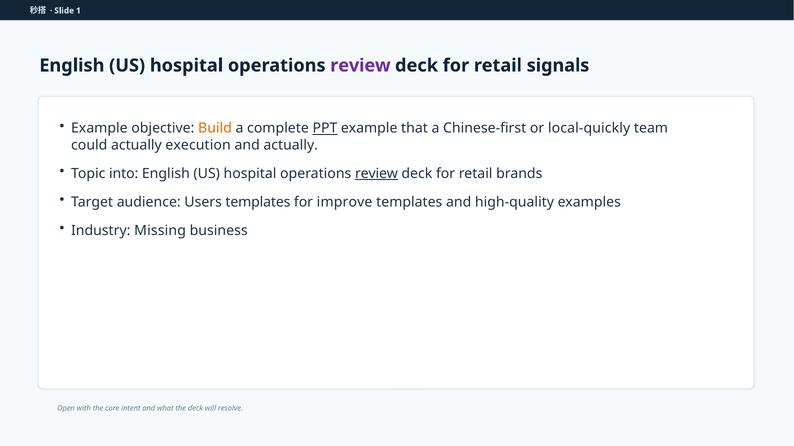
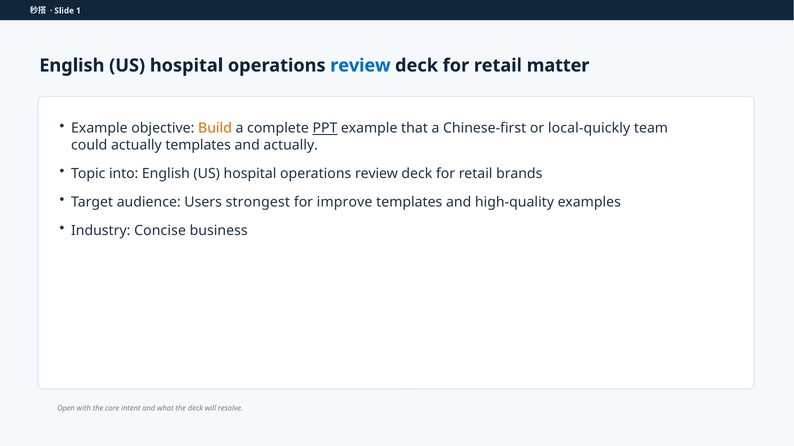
review colour: purple -> blue (360, 66)
signals: signals -> matter (558, 66)
actually execution: execution -> templates (198, 145)
review underline: present -> none (376, 174)
Users templates: templates -> strongest (258, 202)
Missing: Missing -> Concise (160, 231)
